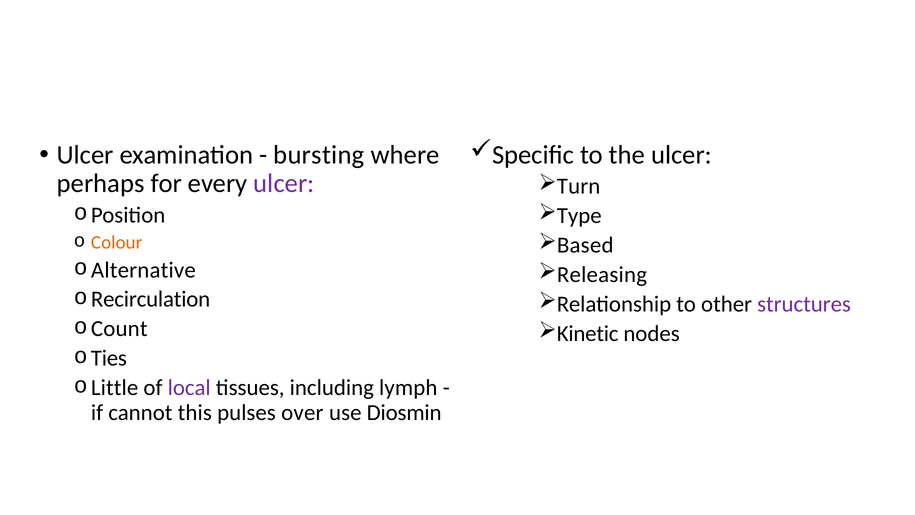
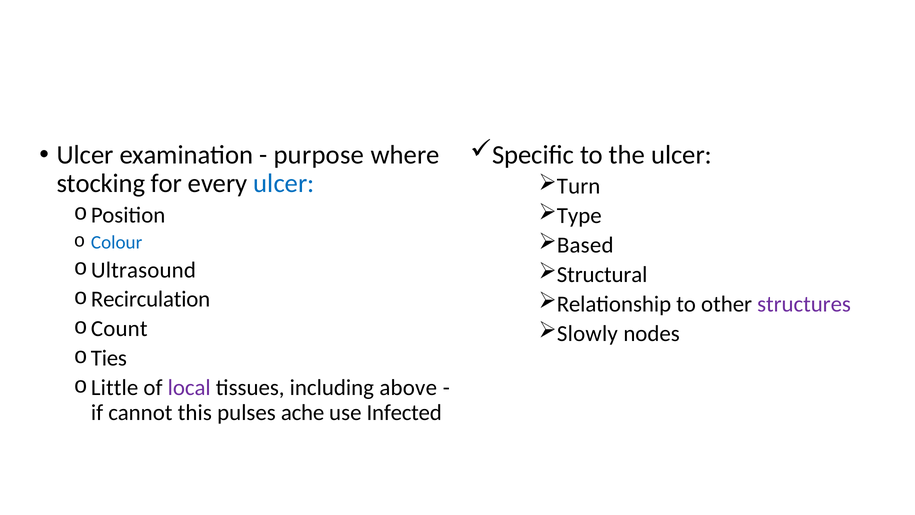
bursting: bursting -> purpose (319, 155)
perhaps: perhaps -> stocking (101, 183)
ulcer colour: purple -> blue (284, 183)
Colour colour: orange -> blue (117, 242)
Alternative: Alternative -> Ultrasound (143, 270)
Releasing: Releasing -> Structural (602, 275)
Kinetic: Kinetic -> Slowly (587, 333)
lymph: lymph -> above (408, 388)
over: over -> ache (303, 412)
Diosmin: Diosmin -> Infected (404, 412)
